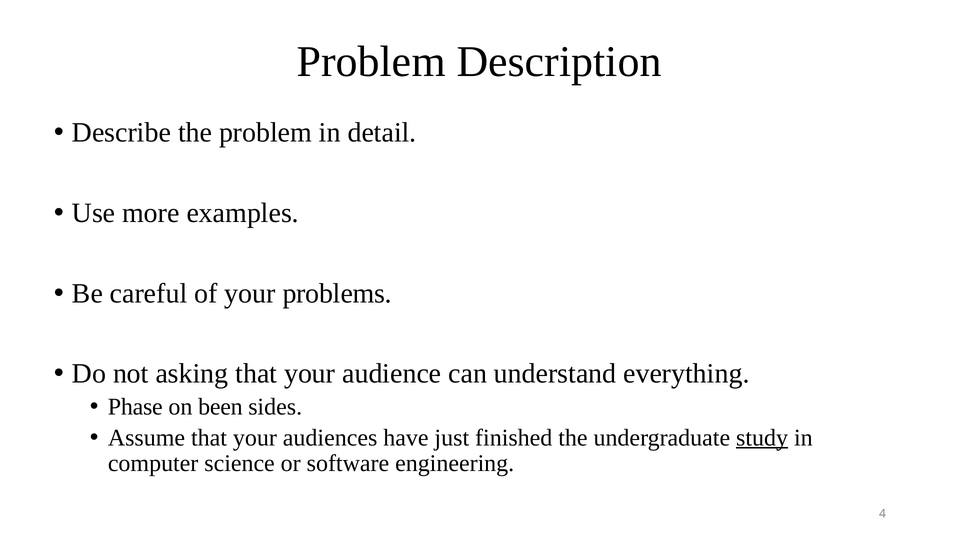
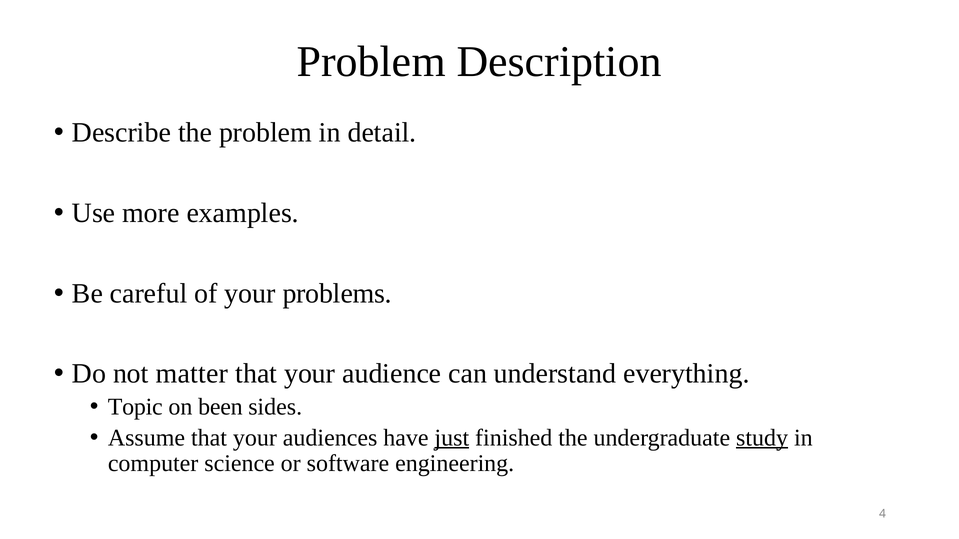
asking: asking -> matter (192, 374)
Phase: Phase -> Topic (135, 407)
just underline: none -> present (452, 438)
